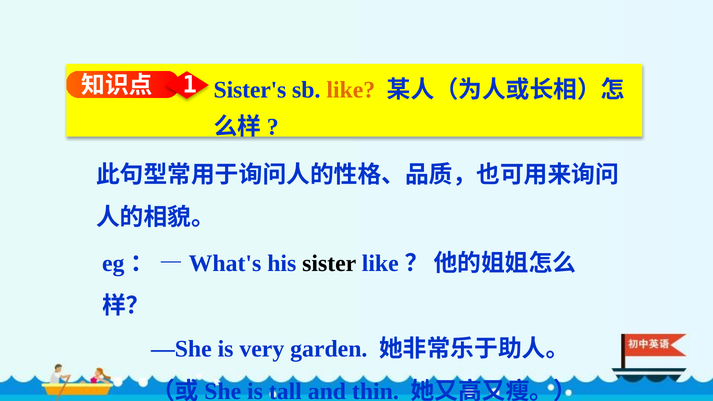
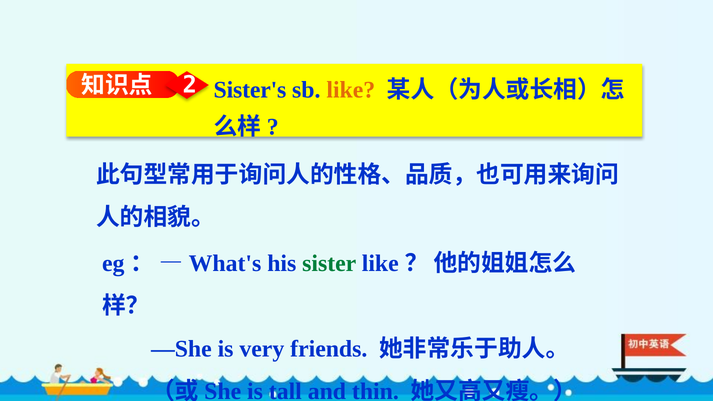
1: 1 -> 2 (190, 85)
sister colour: black -> green (329, 263)
garden: garden -> friends (329, 349)
